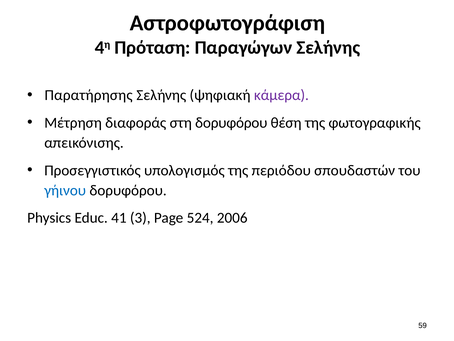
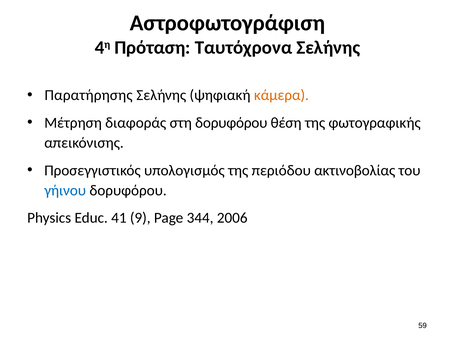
Παραγώγων: Παραγώγων -> Ταυτόχρονα (243, 48)
κάμερα colour: purple -> orange (281, 95)
σπουδαστών: σπουδαστών -> ακτινοβολίας (355, 170)
3: 3 -> 9 (140, 218)
524: 524 -> 344 (200, 218)
